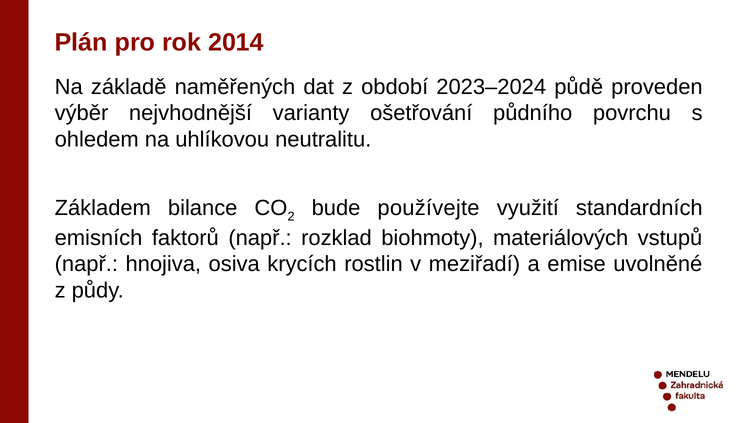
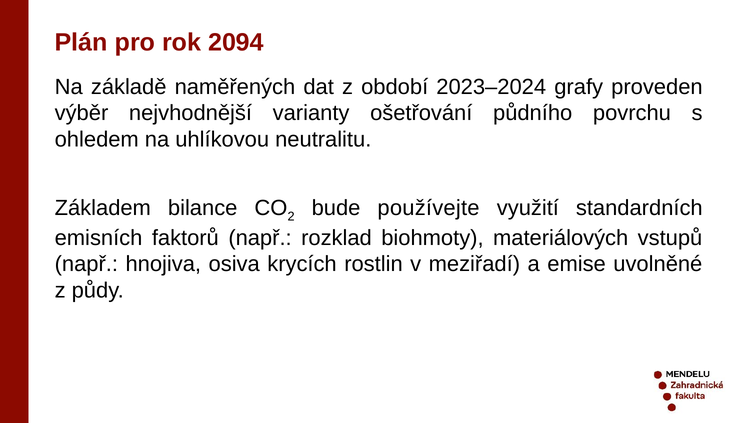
2014: 2014 -> 2094 (236, 43)
půdě: půdě -> grafy (579, 87)
